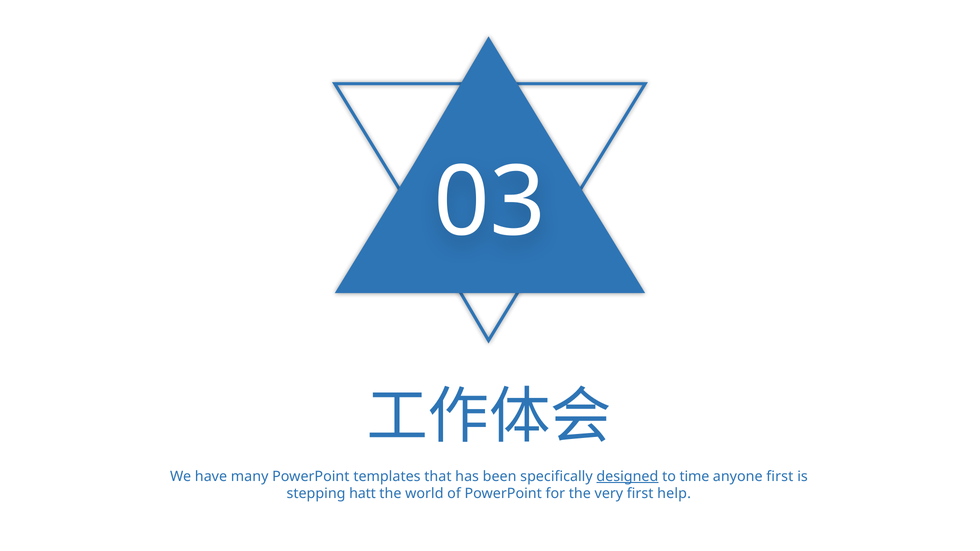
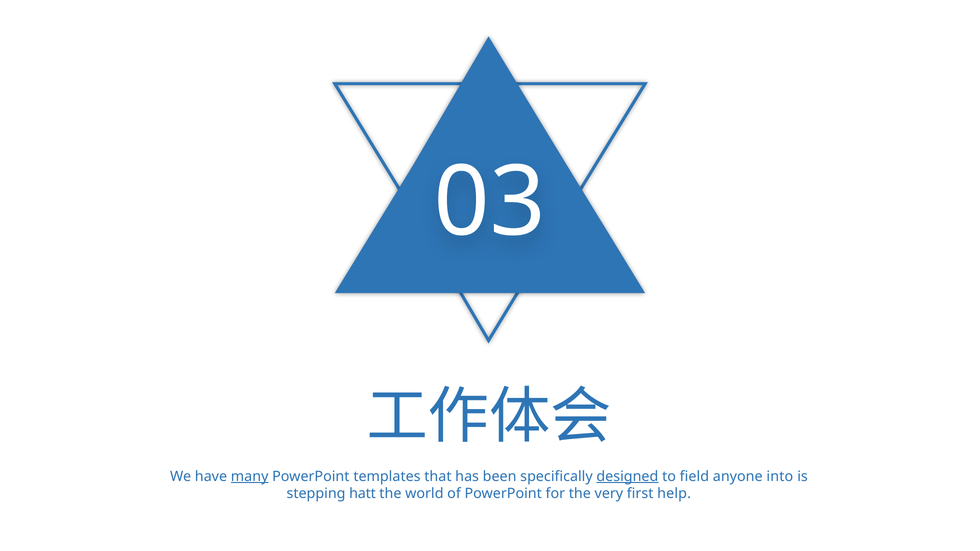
many underline: none -> present (250, 477)
time: time -> field (694, 477)
anyone first: first -> into (780, 477)
